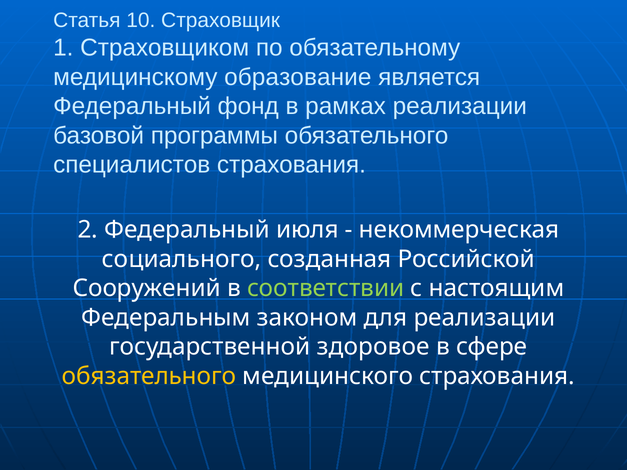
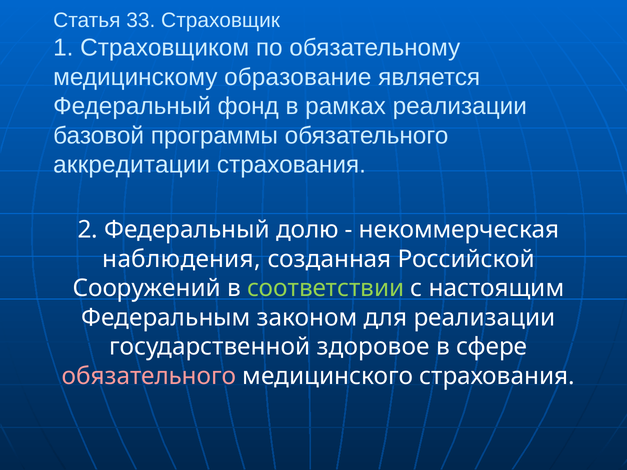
10: 10 -> 33 (141, 21)
специалистов: специалистов -> аккредитации (132, 165)
июля: июля -> долю (307, 230)
социального: социального -> наблюдения (182, 259)
обязательного colour: yellow -> pink (149, 376)
